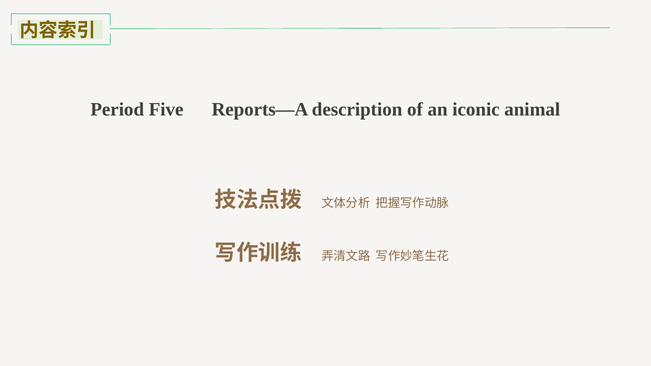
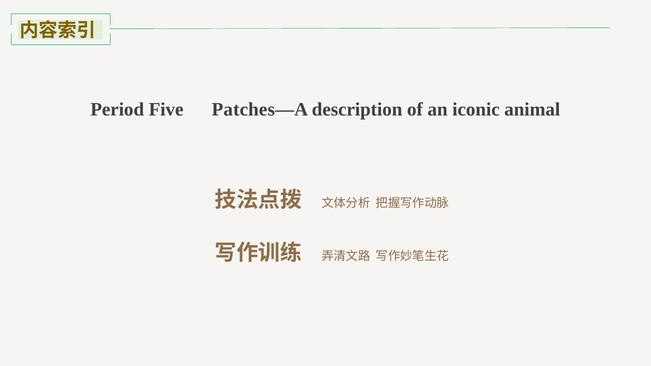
Reports—A: Reports—A -> Patches—A (260, 110)
